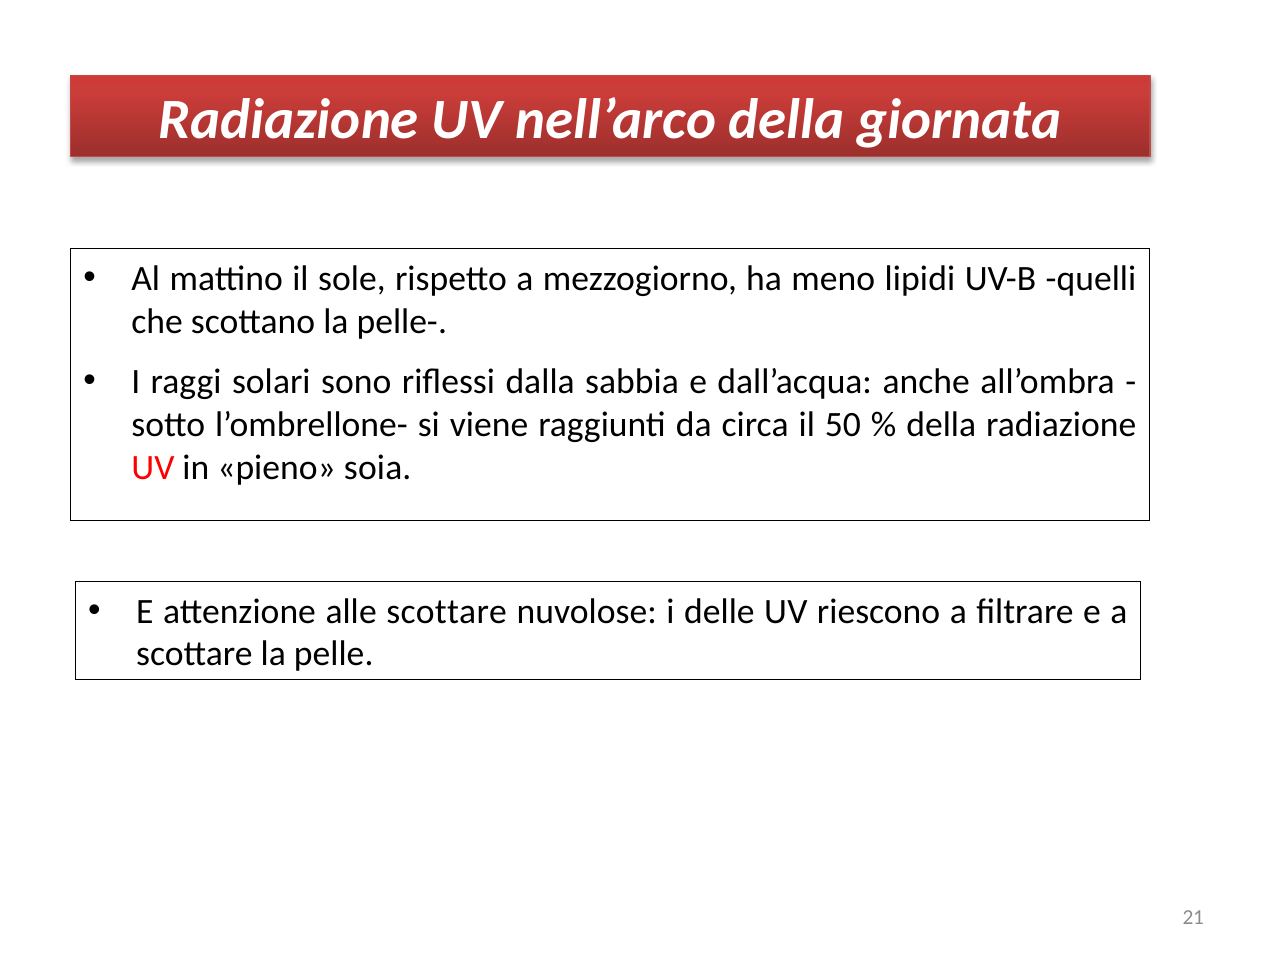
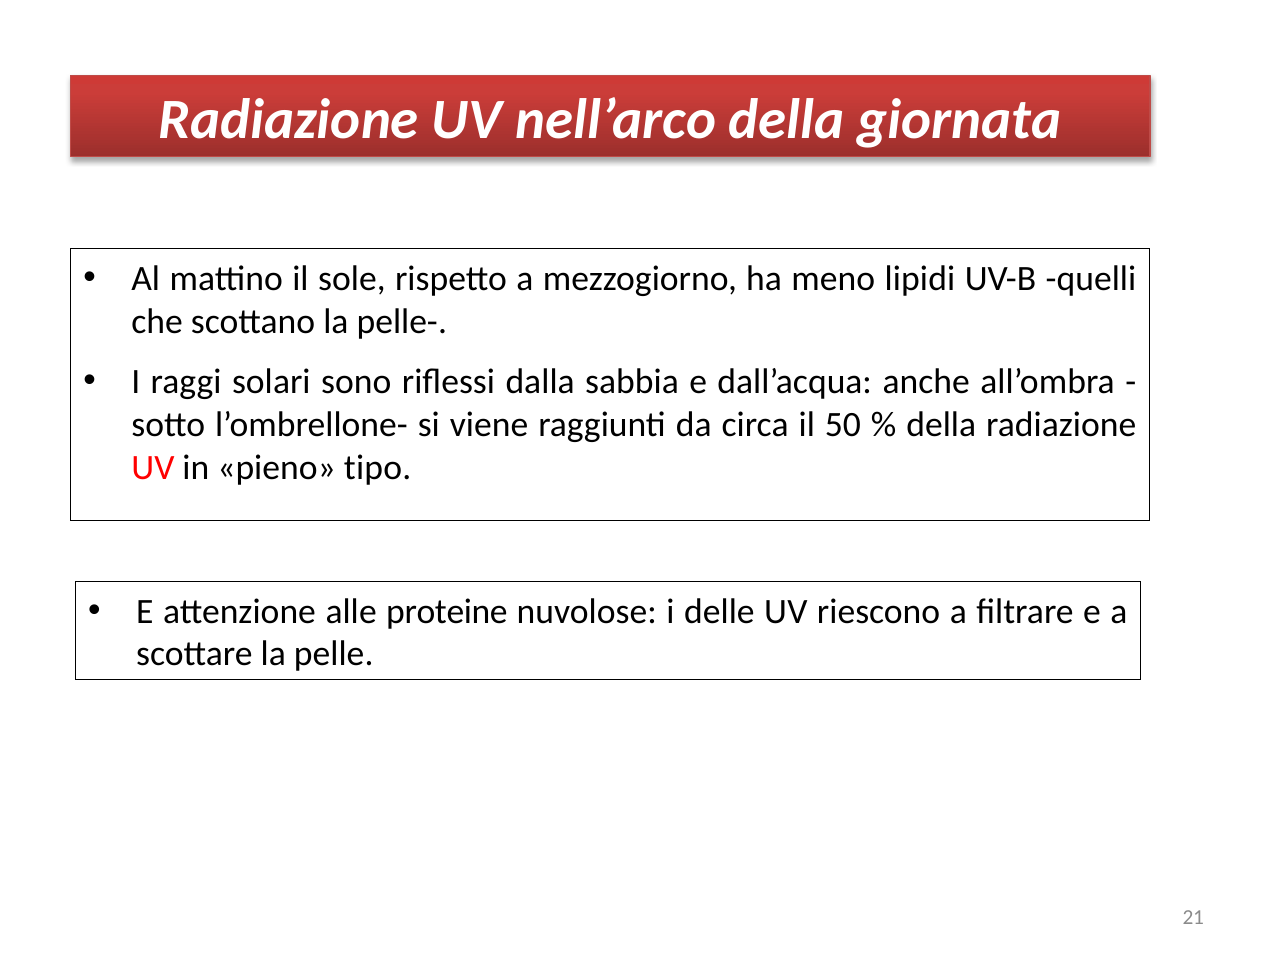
soia: soia -> tipo (378, 468)
alle scottare: scottare -> proteine (447, 611)
